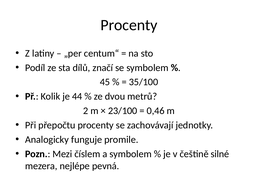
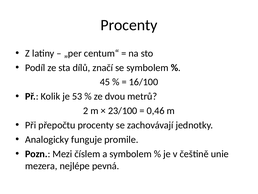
35/100: 35/100 -> 16/100 (144, 82)
44: 44 -> 53 (77, 96)
silné: silné -> unie (220, 154)
